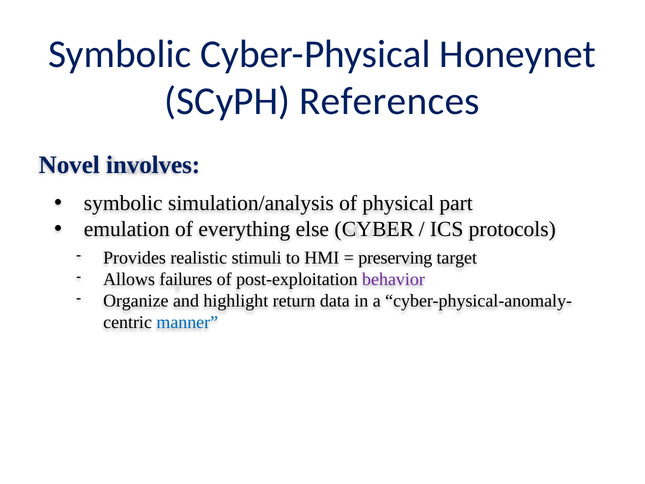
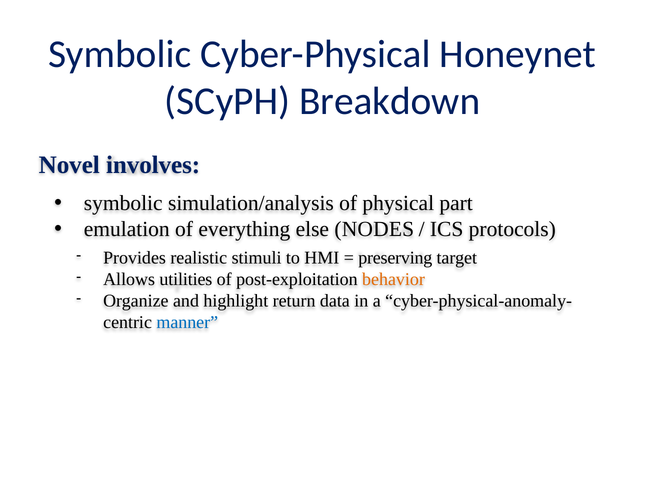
References: References -> Breakdown (390, 101)
CYBER: CYBER -> NODES (374, 229)
failures: failures -> utilities (186, 279)
behavior colour: purple -> orange (394, 279)
